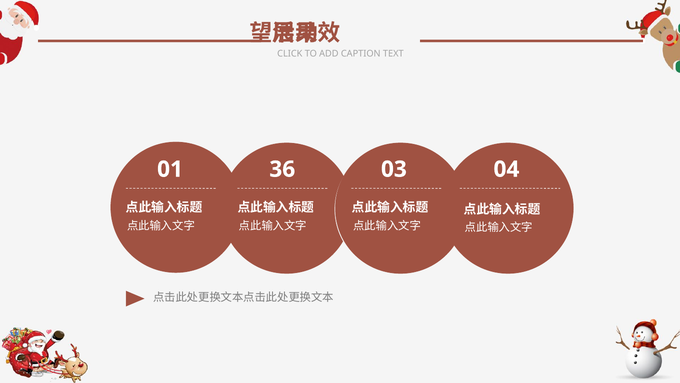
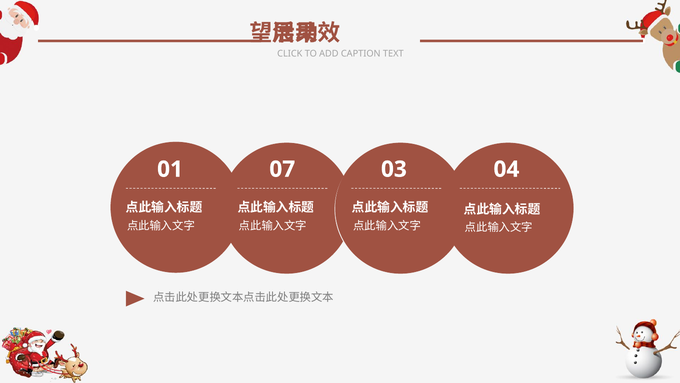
36: 36 -> 07 (282, 169)
